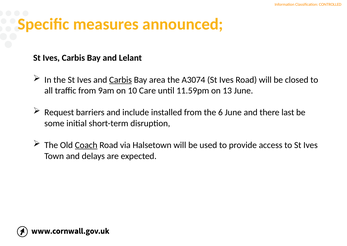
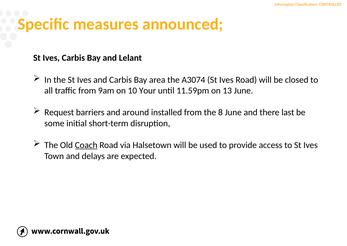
Carbis underline: present -> none (121, 80)
Care: Care -> Your (148, 90)
include: include -> around (136, 112)
6: 6 -> 8 (220, 112)
